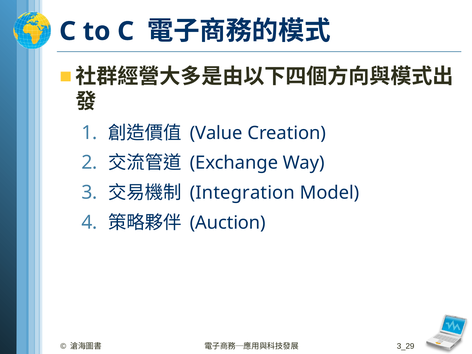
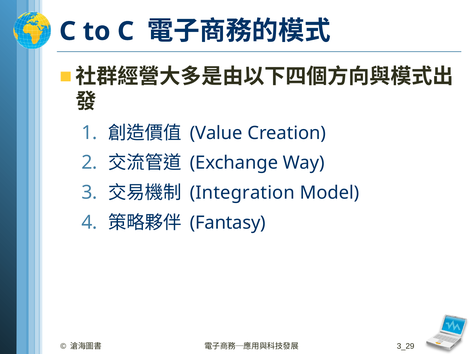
Auction: Auction -> Fantasy (228, 223)
